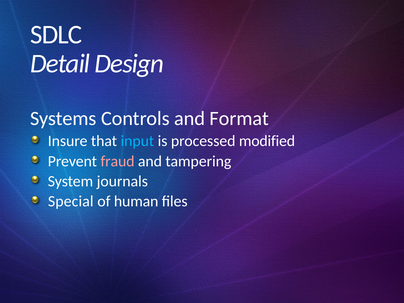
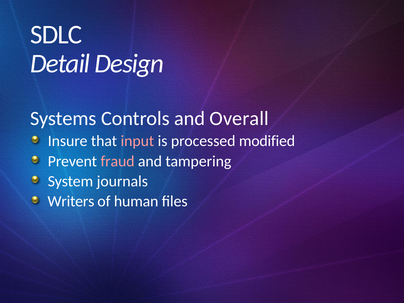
Format: Format -> Overall (239, 119)
input colour: light blue -> pink (137, 141)
Special: Special -> Writers (71, 201)
